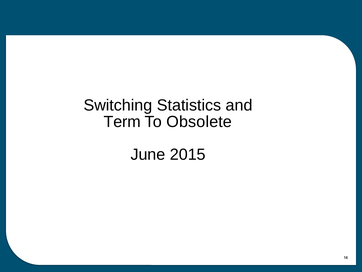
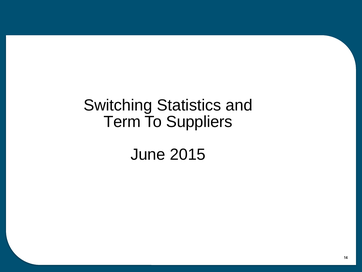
Obsolete: Obsolete -> Suppliers (199, 122)
